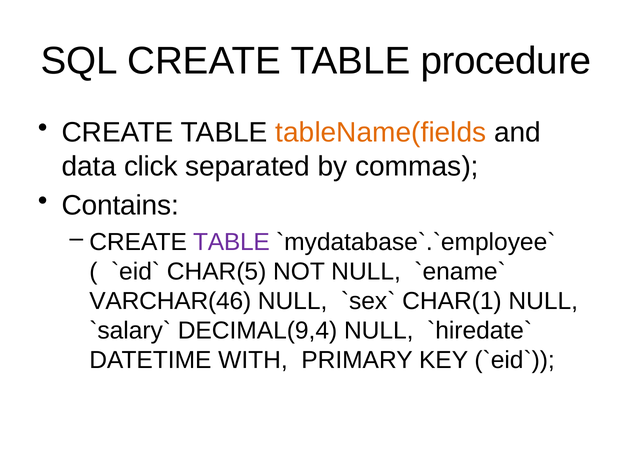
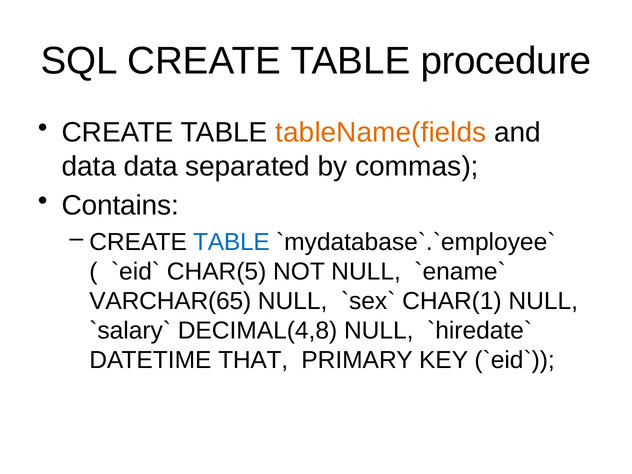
data click: click -> data (151, 166)
TABLE colour: purple -> blue (231, 242)
VARCHAR(46: VARCHAR(46 -> VARCHAR(65 (170, 301)
DECIMAL(9,4: DECIMAL(9,4 -> DECIMAL(4,8 (257, 330)
WITH: WITH -> THAT (253, 360)
